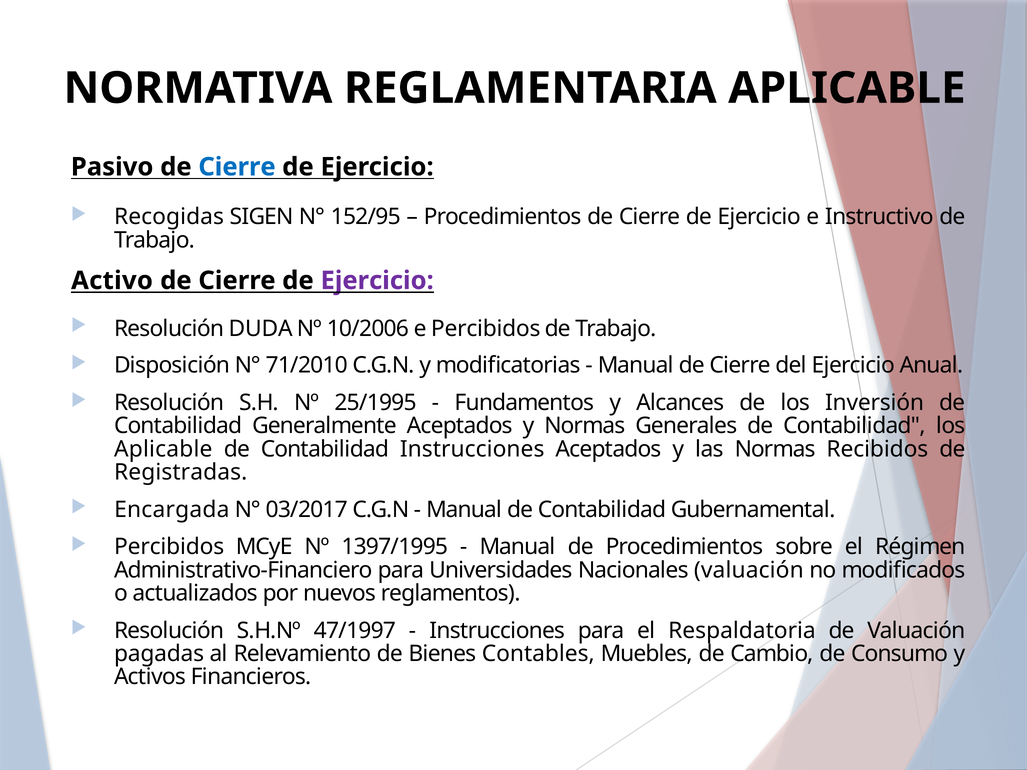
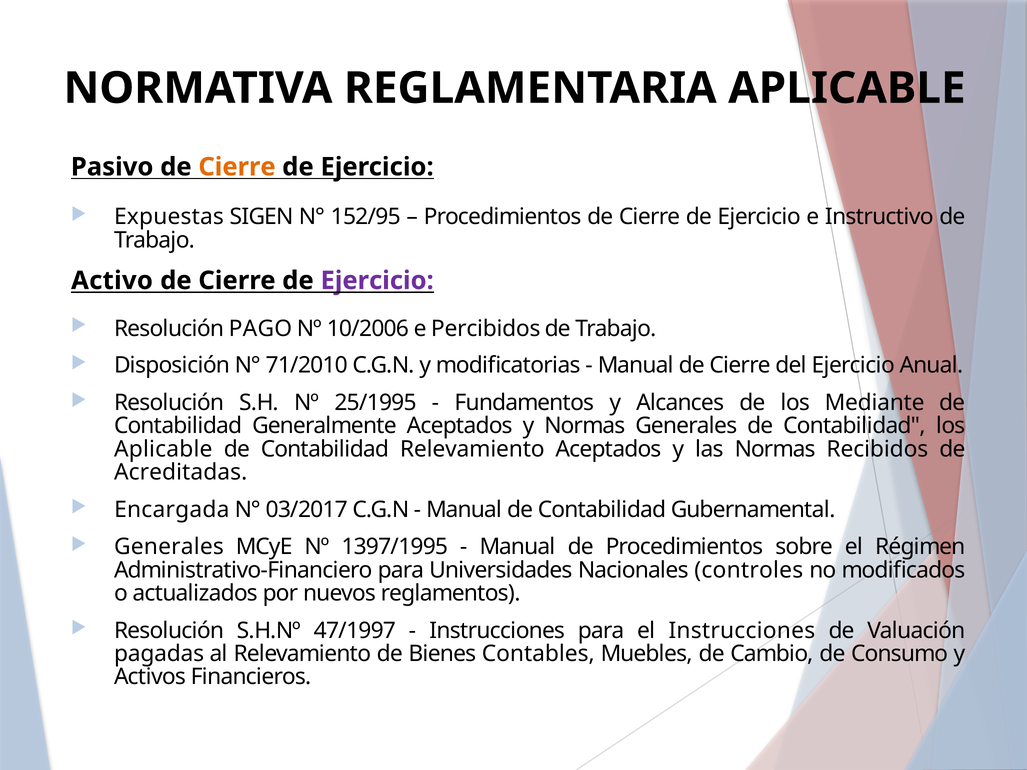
Cierre colour: blue -> orange (237, 167)
Recogidas: Recogidas -> Expuestas (169, 217)
DUDA: DUDA -> PAGO (260, 329)
Inversión: Inversión -> Mediante (875, 403)
Contabilidad Instrucciones: Instrucciones -> Relevamiento (472, 449)
Registradas: Registradas -> Acreditadas (181, 472)
Percibidos: Percibidos -> Generales (169, 547)
Nacionales valuación: valuación -> controles (749, 570)
el Respaldatoria: Respaldatoria -> Instrucciones (742, 631)
